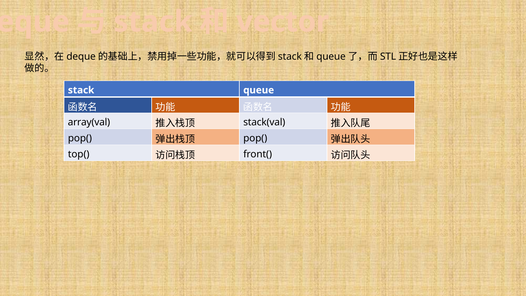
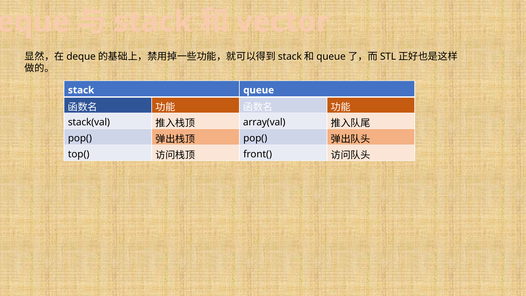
array(val: array(val -> stack(val (89, 122)
stack(val: stack(val -> array(val (264, 122)
